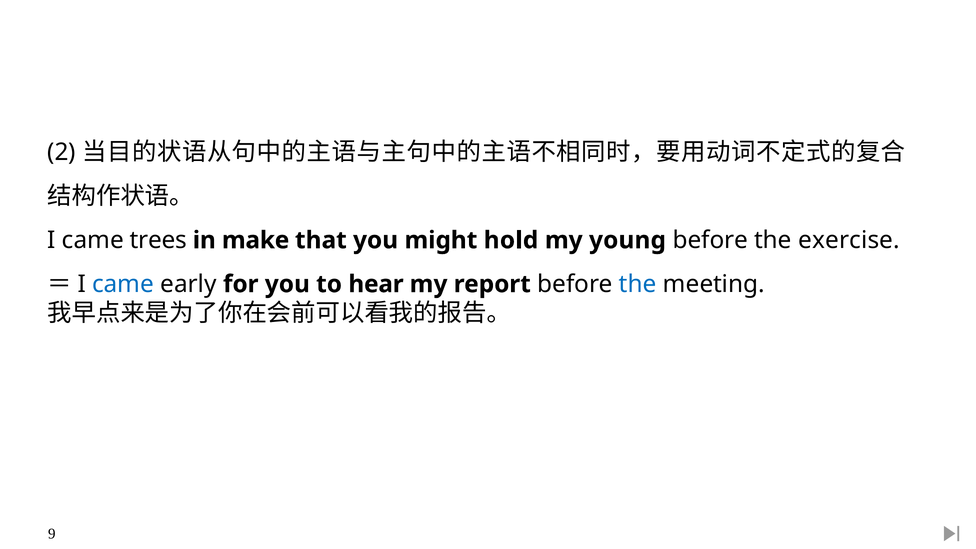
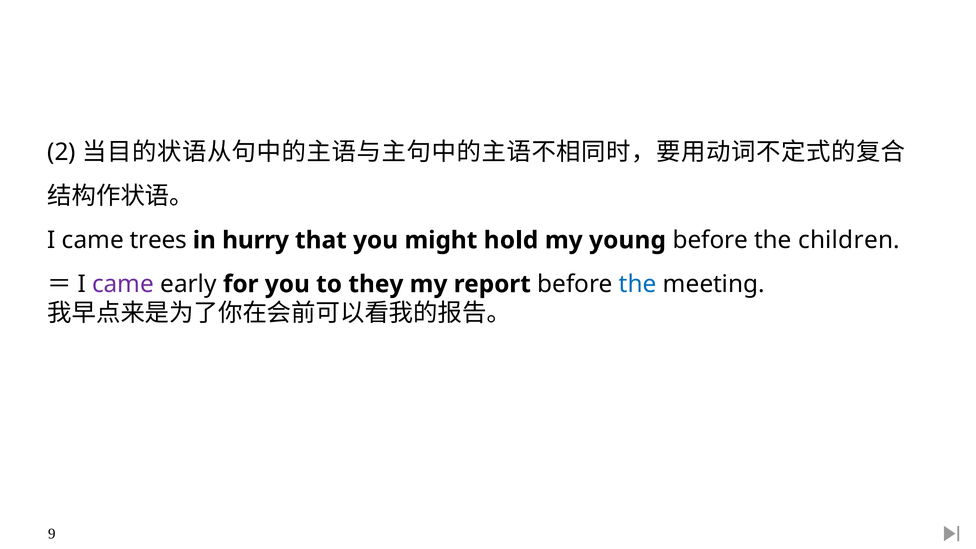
make: make -> hurry (256, 240)
exercise: exercise -> children (849, 240)
came colour: blue -> purple (123, 284)
hear: hear -> they (376, 284)
